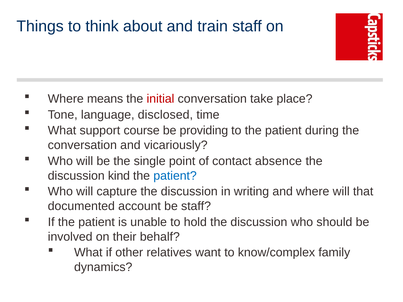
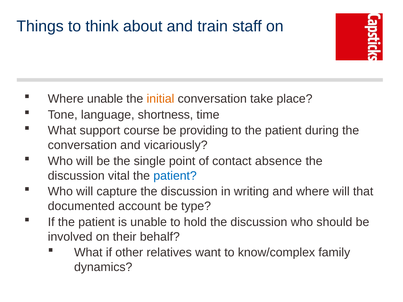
Where means: means -> unable (105, 99)
initial colour: red -> orange (160, 99)
disclosed: disclosed -> shortness (166, 115)
kind: kind -> vital (119, 176)
be staff: staff -> type (196, 206)
